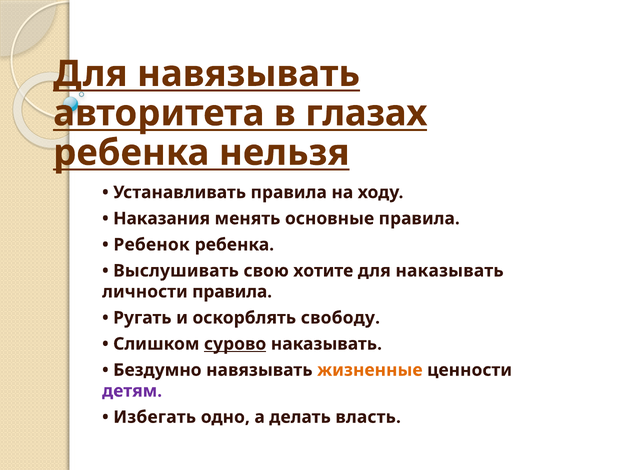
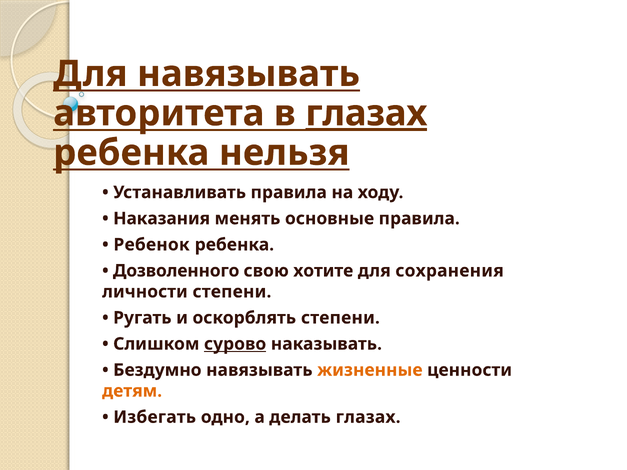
глазах underline: none -> present (366, 113)
Выслушивать: Выслушивать -> Дозволенного (176, 271)
для наказывать: наказывать -> сохранения (450, 271)
личности правила: правила -> степени (232, 292)
оскорблять свободу: свободу -> степени (340, 318)
детям colour: purple -> orange (132, 391)
делать власть: власть -> глазах (368, 417)
